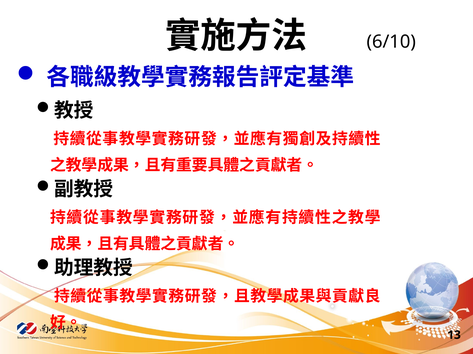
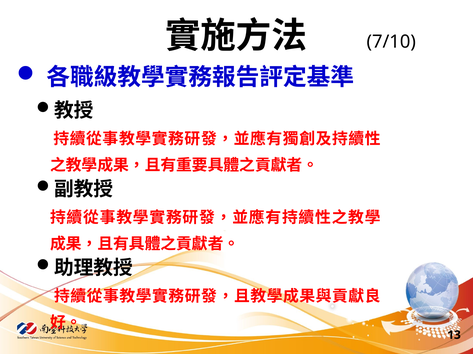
6/10: 6/10 -> 7/10 (391, 42)
